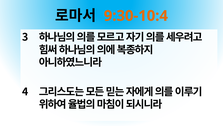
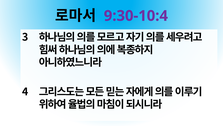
9:30-10:4 colour: orange -> purple (136, 16)
